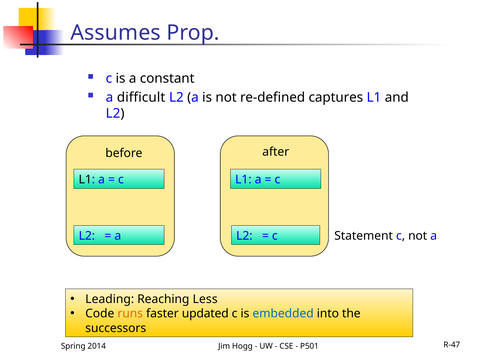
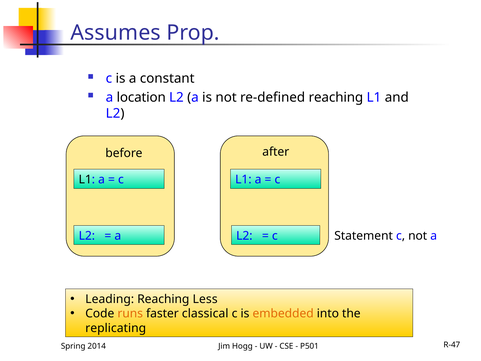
difficult: difficult -> location (141, 97)
re-defined captures: captures -> reaching (336, 97)
updated: updated -> classical (205, 313)
embedded colour: blue -> orange (283, 313)
successors: successors -> replicating (116, 328)
